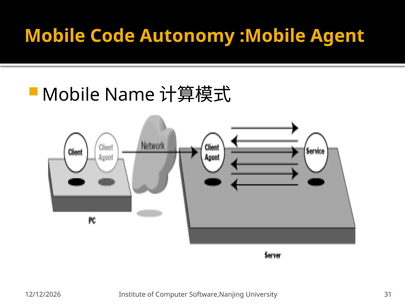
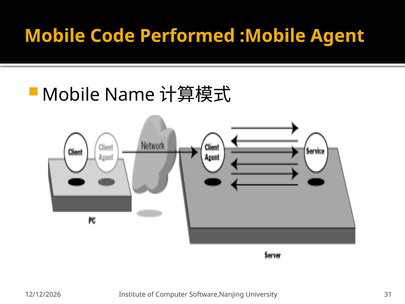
Autonomy: Autonomy -> Performed (187, 36)
